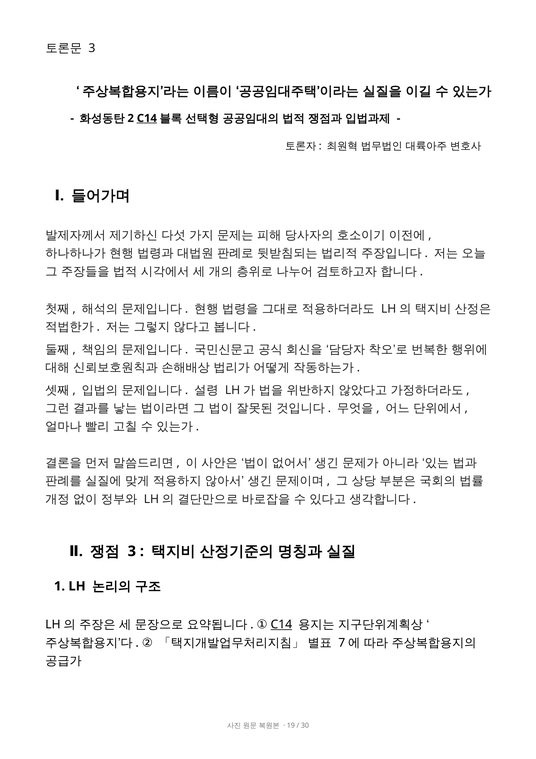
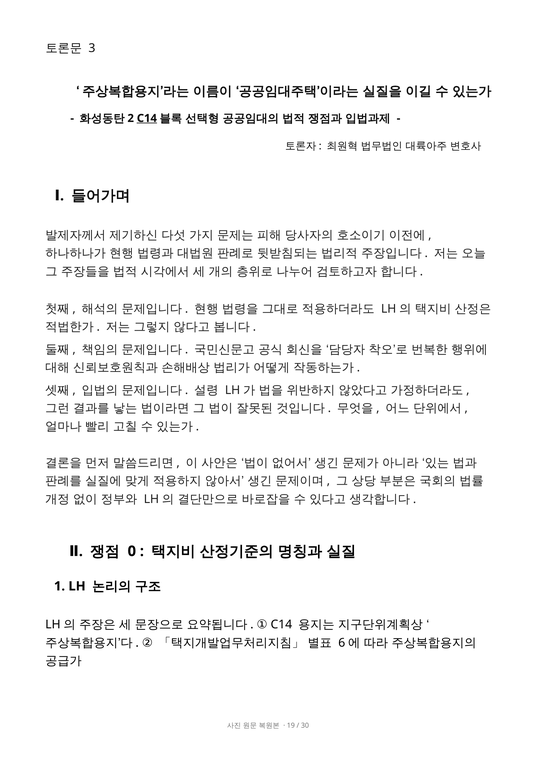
3: 3 -> 0 (132, 551)
C14 underline: present -> none (281, 624)
7: 7 -> 6 (342, 642)
